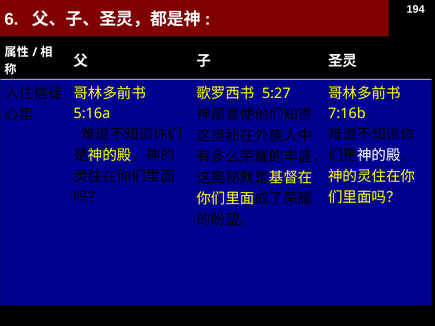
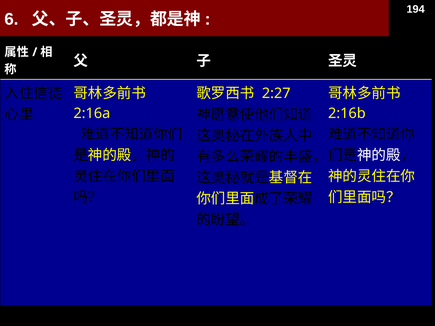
5:27: 5:27 -> 2:27 (276, 94)
5:16a: 5:16a -> 2:16a (92, 113)
7:16b: 7:16b -> 2:16b (347, 113)
